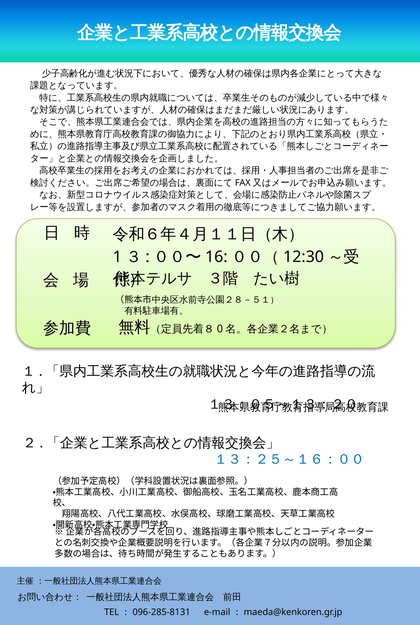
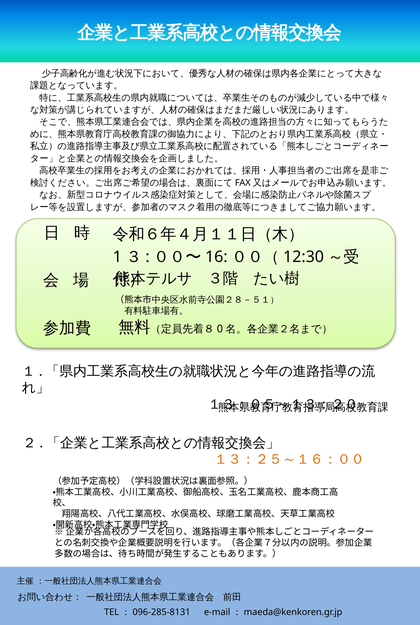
１３：２５～１６：００ colour: blue -> orange (289, 459)
